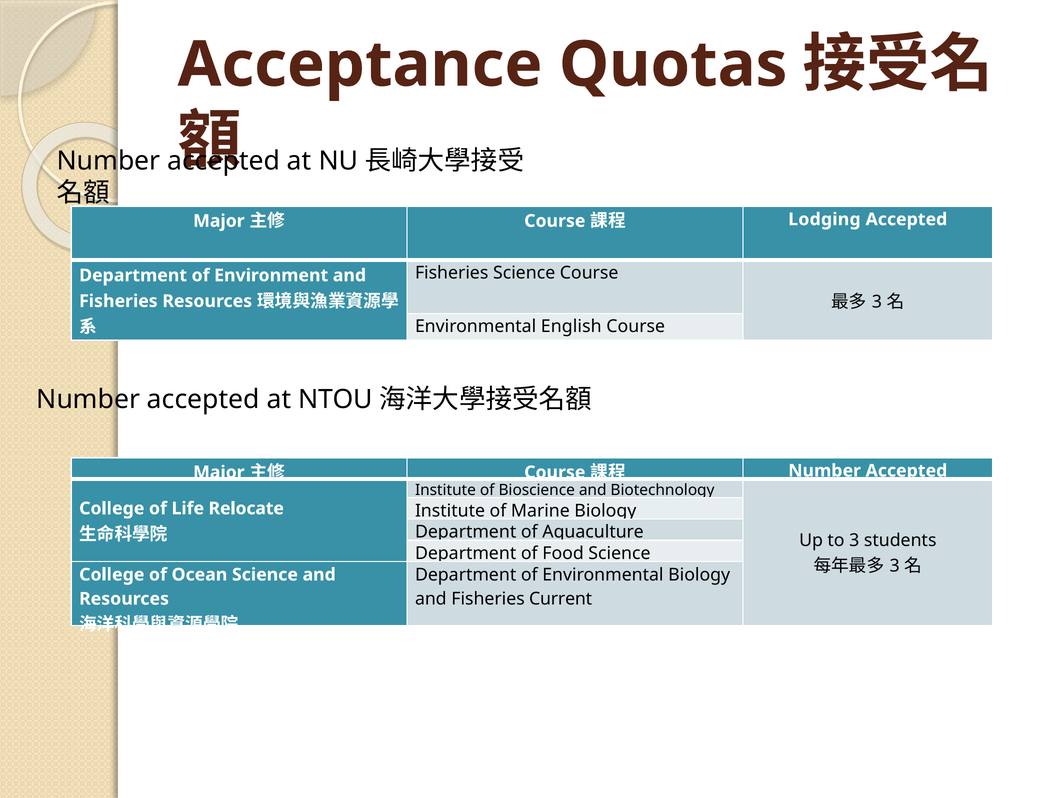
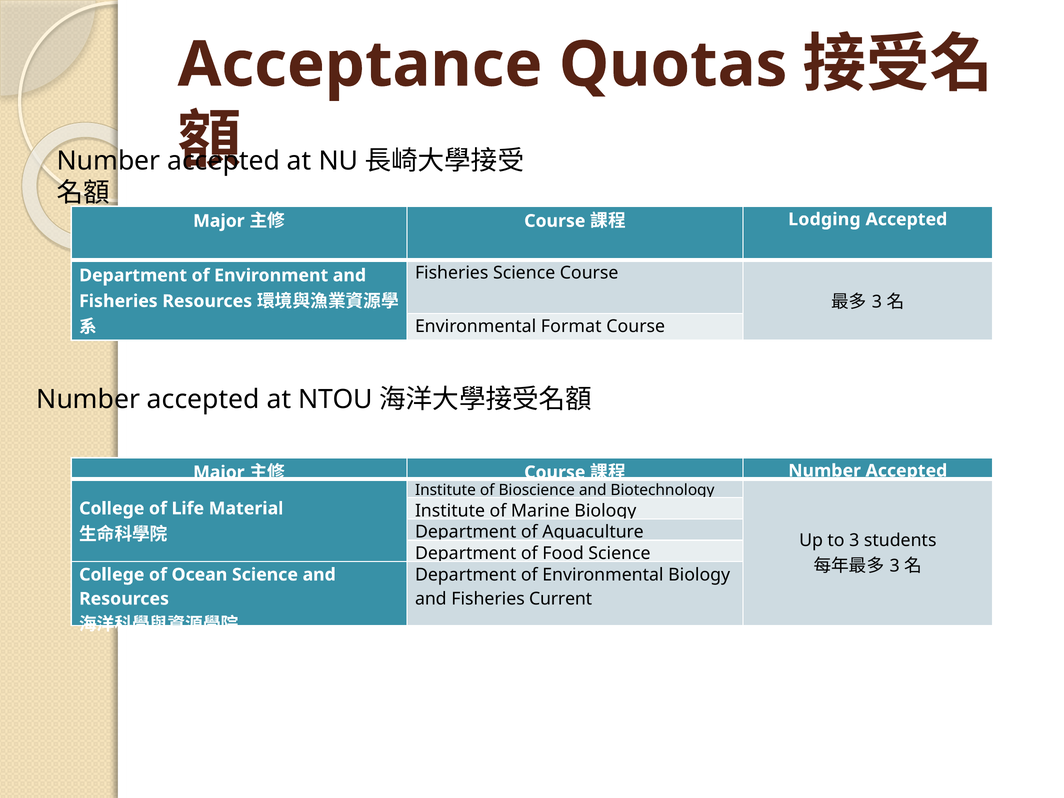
English: English -> Format (571, 327)
Relocate: Relocate -> Material (246, 508)
